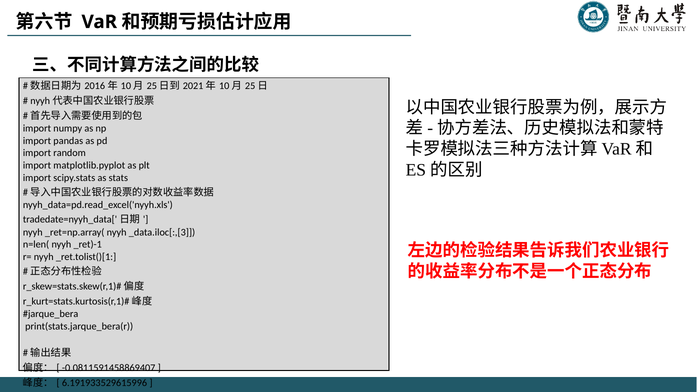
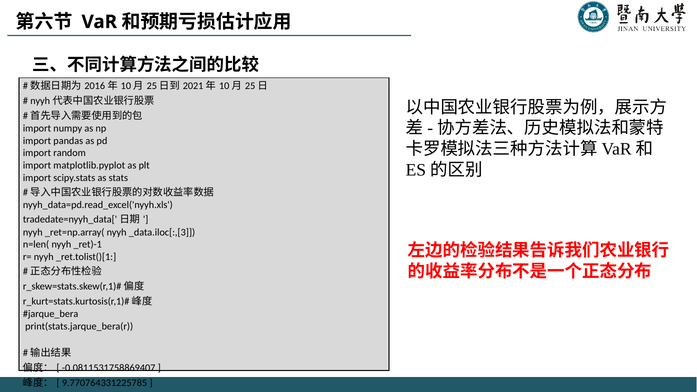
-0.0811591458869407: -0.0811591458869407 -> -0.0811531758869407 (109, 368)
6.191933529615996: 6.191933529615996 -> 9.770764331225785 (104, 383)
